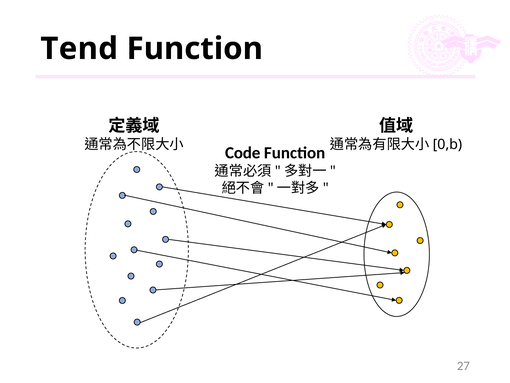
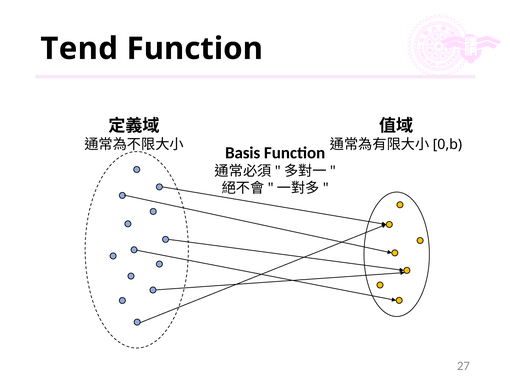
Code: Code -> Basis (243, 153)
